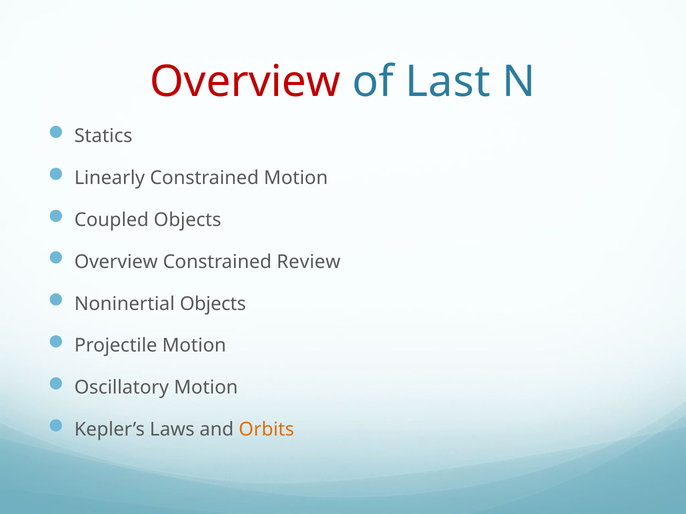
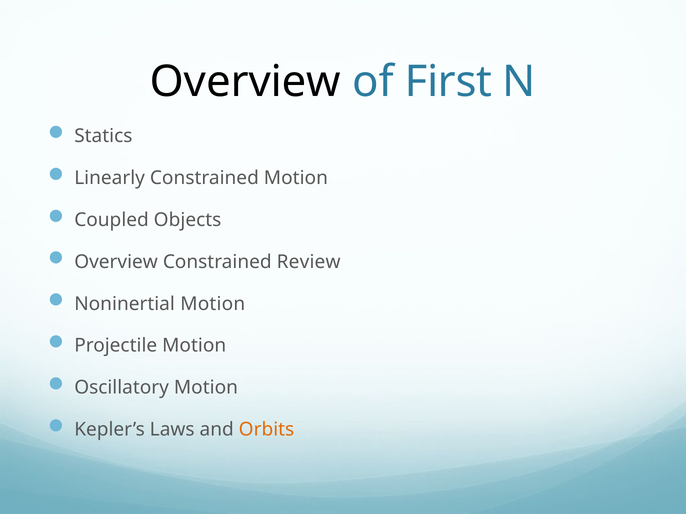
Overview colour: red -> black (245, 82)
Last: Last -> First (448, 82)
Noninertial Objects: Objects -> Motion (213, 304)
